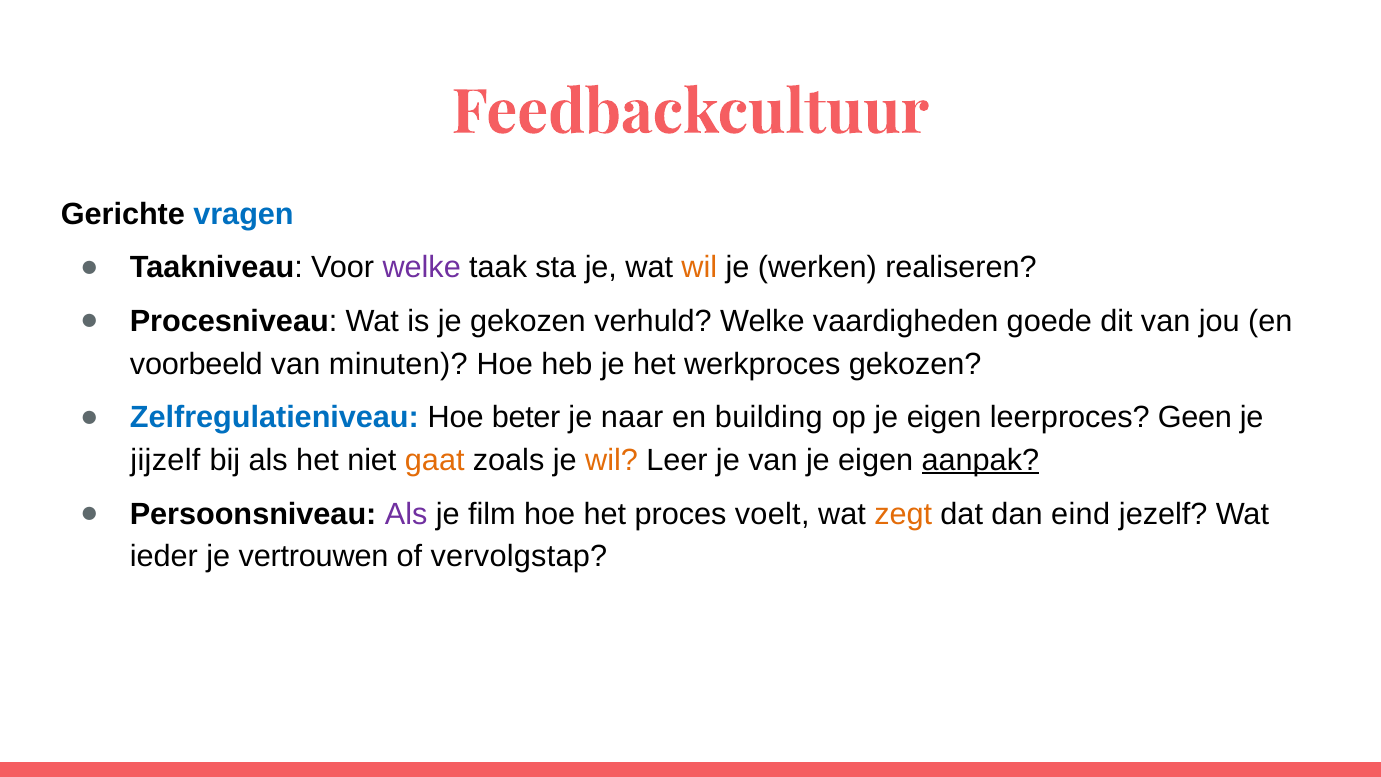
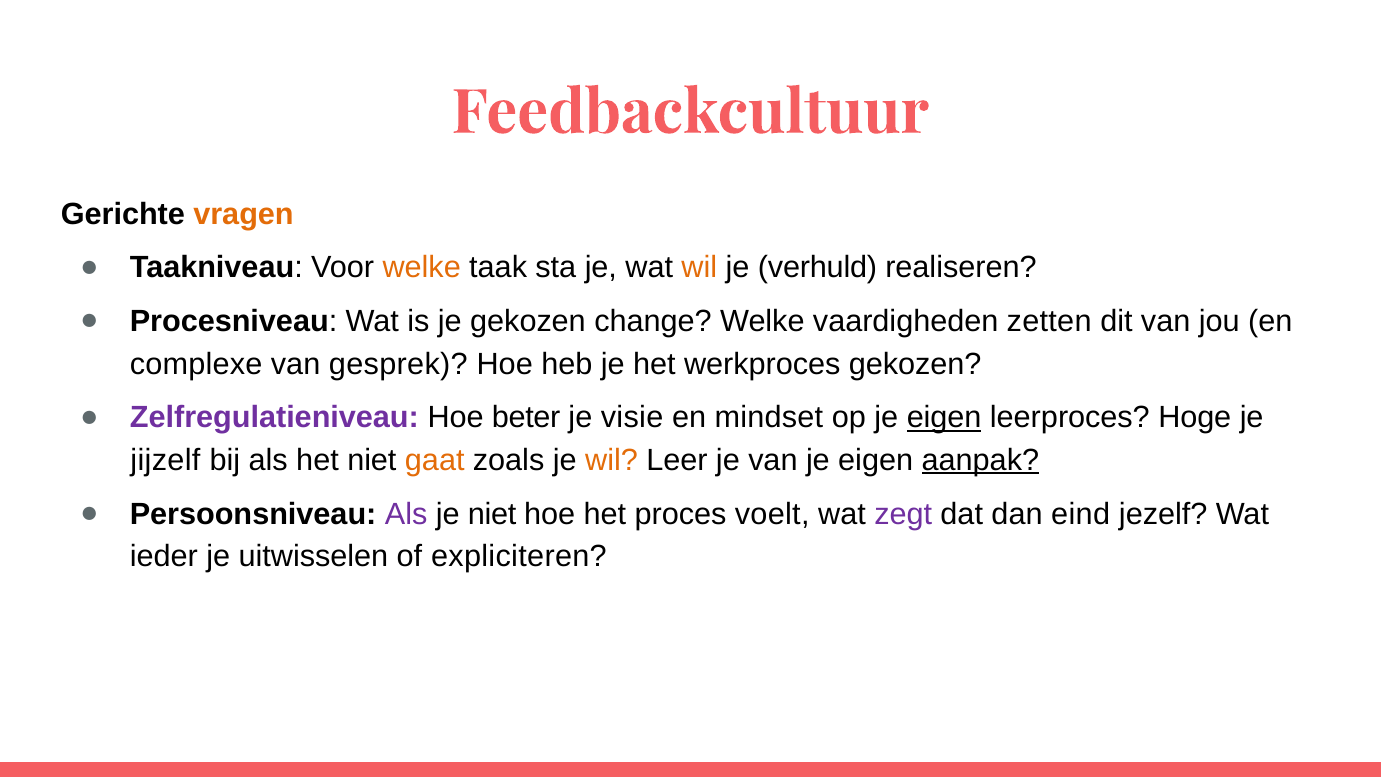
vragen colour: blue -> orange (243, 214)
welke colour: purple -> orange (422, 268)
werken: werken -> verhuld (818, 268)
verhuld: verhuld -> change (653, 322)
goede: goede -> zetten (1049, 322)
voorbeeld: voorbeeld -> complexe (196, 364)
minuten: minuten -> gesprek (398, 364)
Zelfregulatieniveau colour: blue -> purple (274, 418)
naar: naar -> visie (632, 418)
building: building -> mindset (769, 418)
eigen underline: none -> present (944, 418)
Geen: Geen -> Hoge (1195, 418)
je film: film -> niet (492, 514)
zegt colour: orange -> purple (903, 514)
vertrouwen: vertrouwen -> uitwisselen (313, 556)
vervolgstap: vervolgstap -> expliciteren (519, 556)
